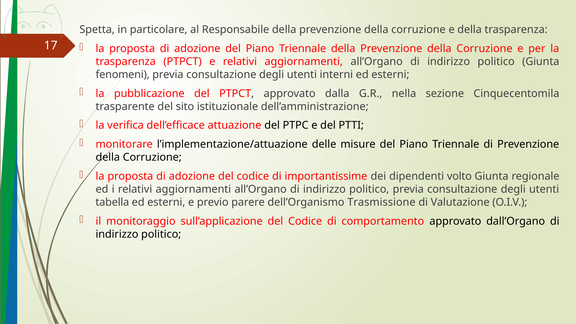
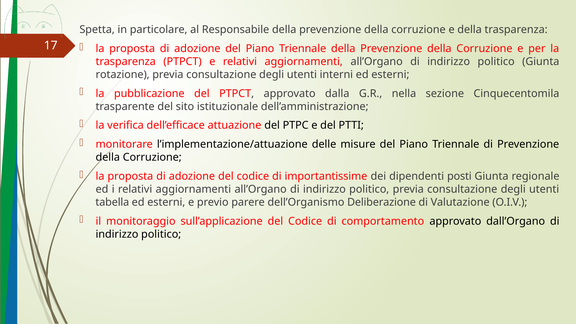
fenomeni: fenomeni -> rotazione (123, 75)
volto: volto -> posti (459, 176)
Trasmissione: Trasmissione -> Deliberazione (382, 202)
